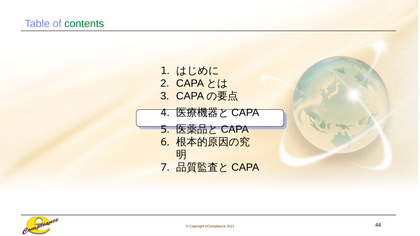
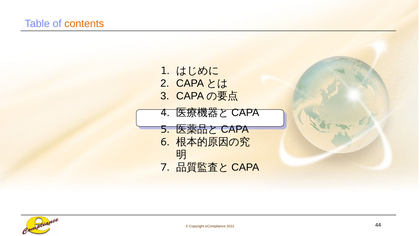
contents colour: green -> orange (84, 24)
